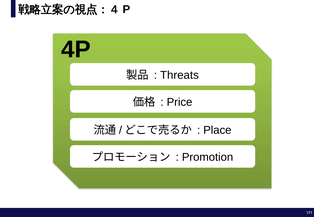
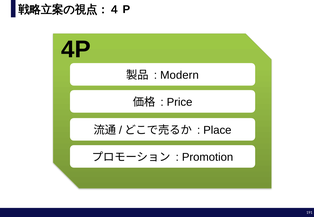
Threats: Threats -> Modern (179, 75)
